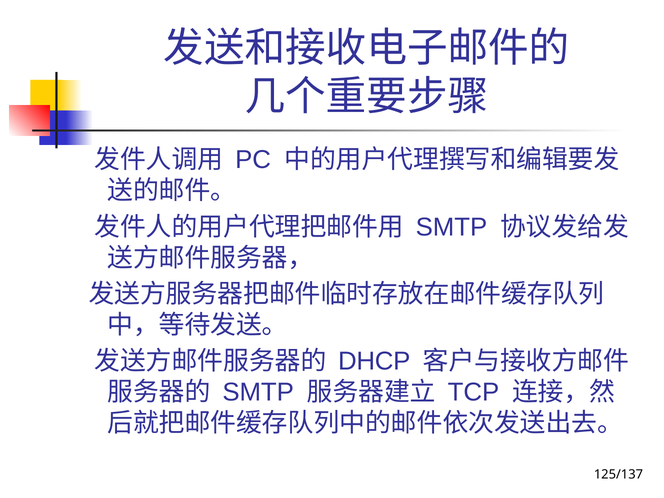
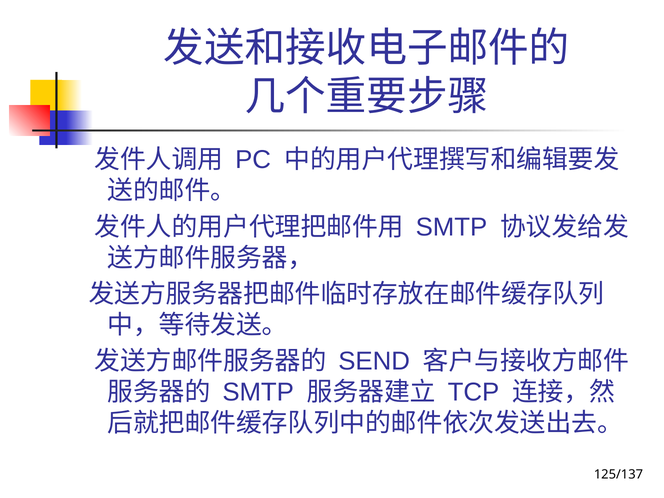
DHCP: DHCP -> SEND (374, 361)
